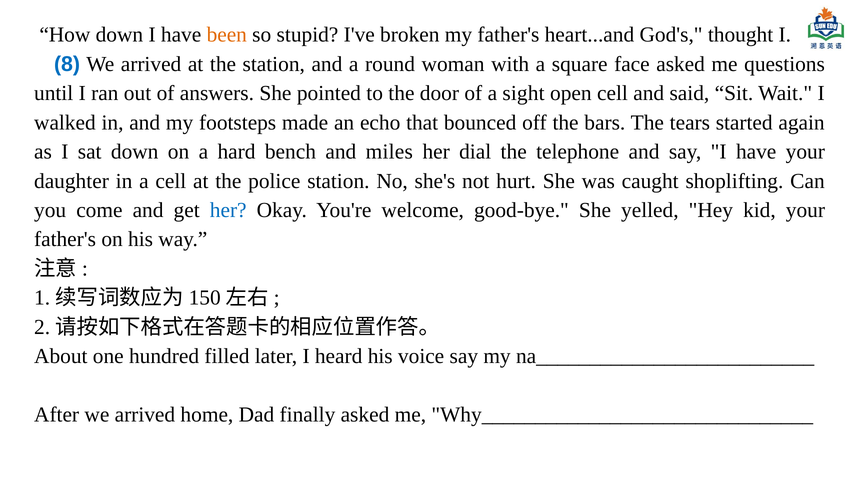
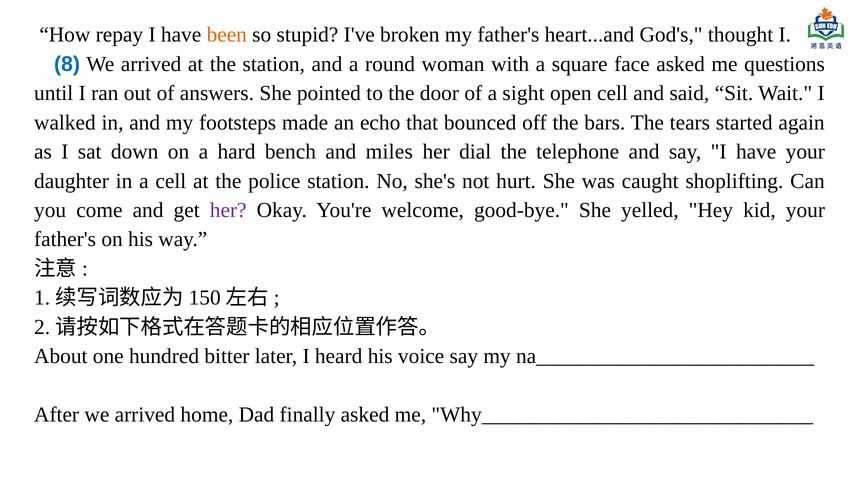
How down: down -> repay (119, 35)
her colour: blue -> purple (228, 210)
filled: filled -> bitter (227, 356)
